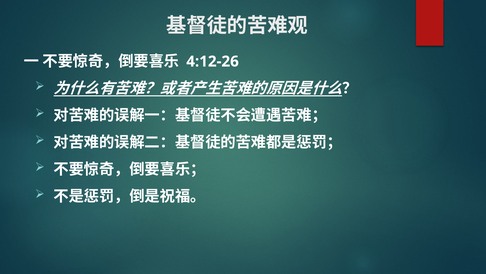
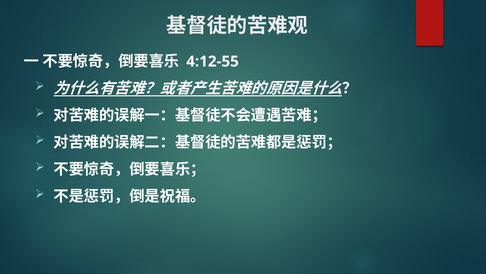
4:12-26: 4:12-26 -> 4:12-55 (213, 61)
